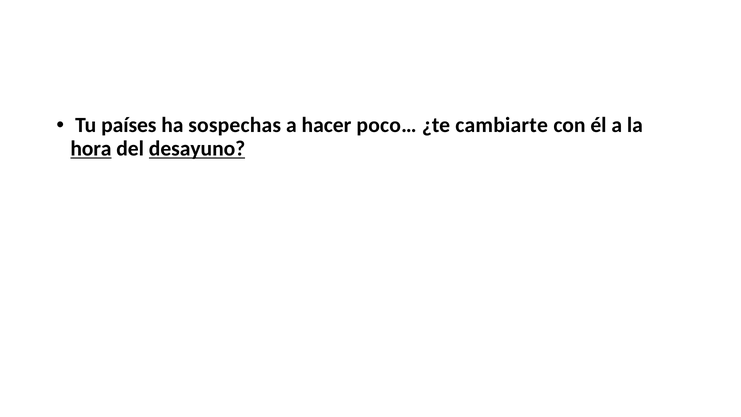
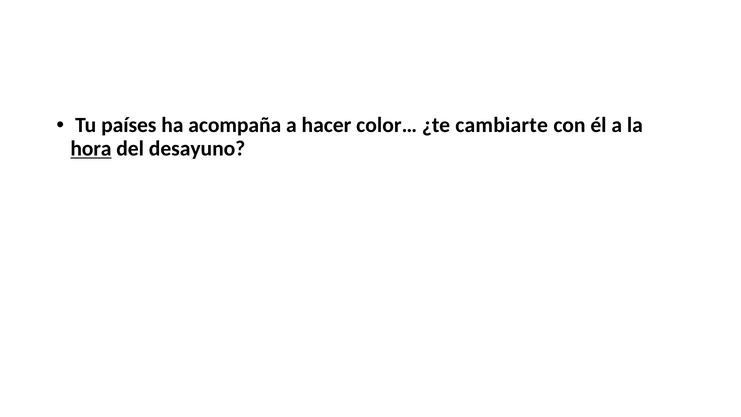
sospechas: sospechas -> acompaña (235, 125)
poco…: poco… -> color… (387, 125)
desayuno underline: present -> none (197, 149)
